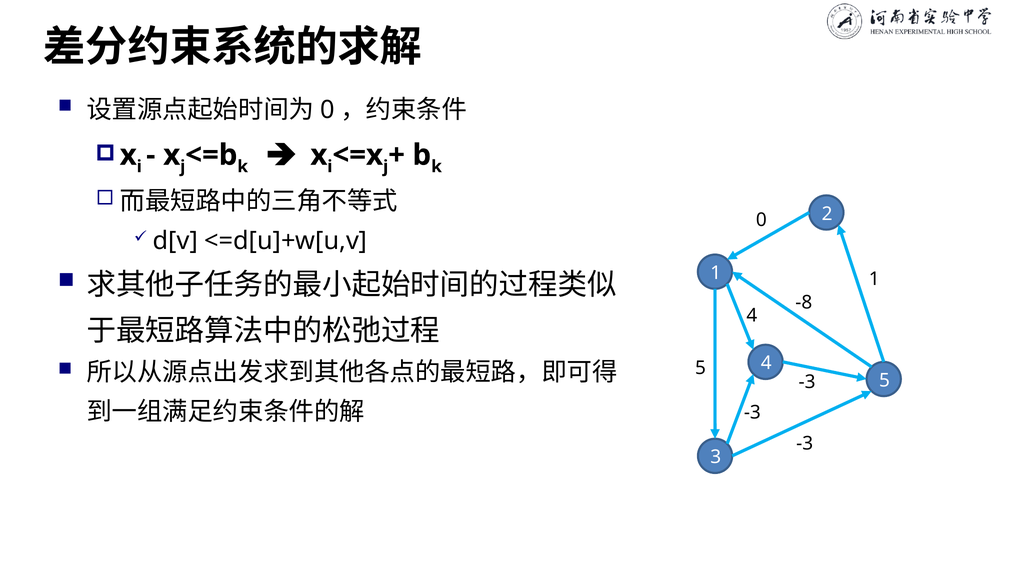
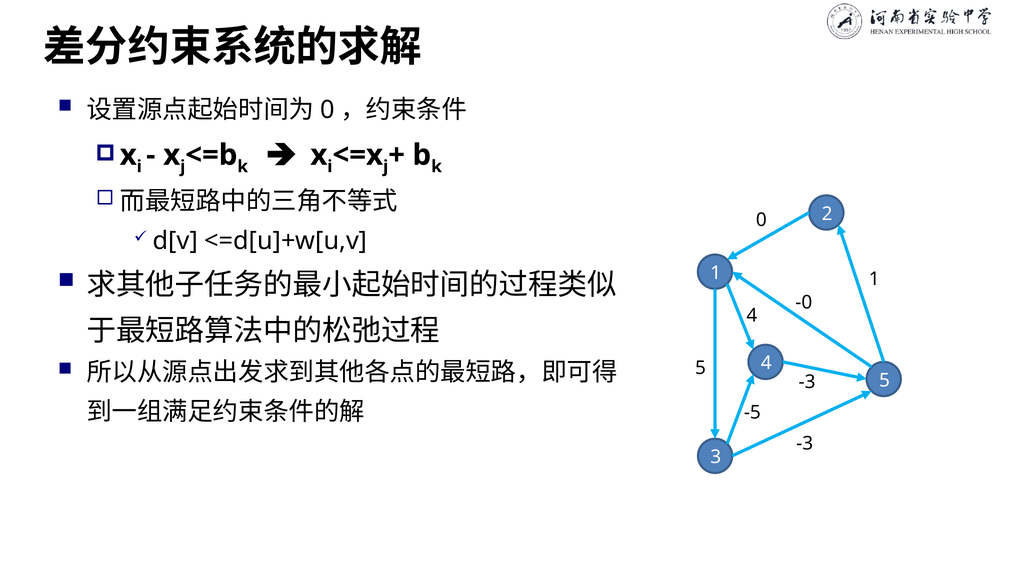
-8: -8 -> -0 (804, 302)
-3: -3 -> -5 (752, 412)
